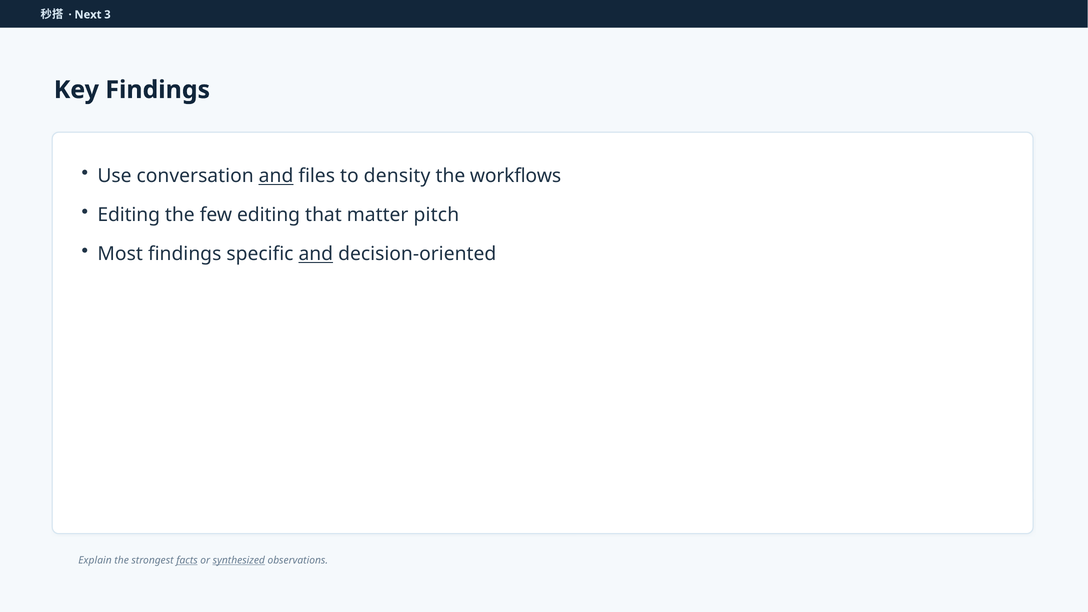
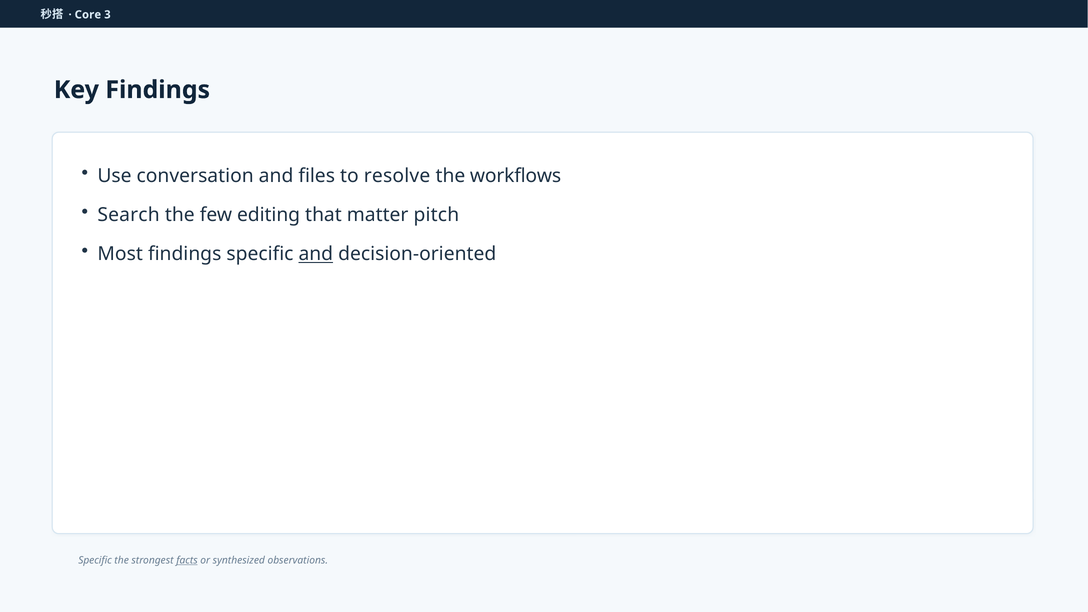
Next: Next -> Core (88, 15)
and underline: present -> none (276, 176)
density: density -> resolve (397, 176)
Editing: Editing -> Search (129, 215)
Explain: Explain -> Specific (95, 560)
synthesized underline: present -> none (239, 560)
